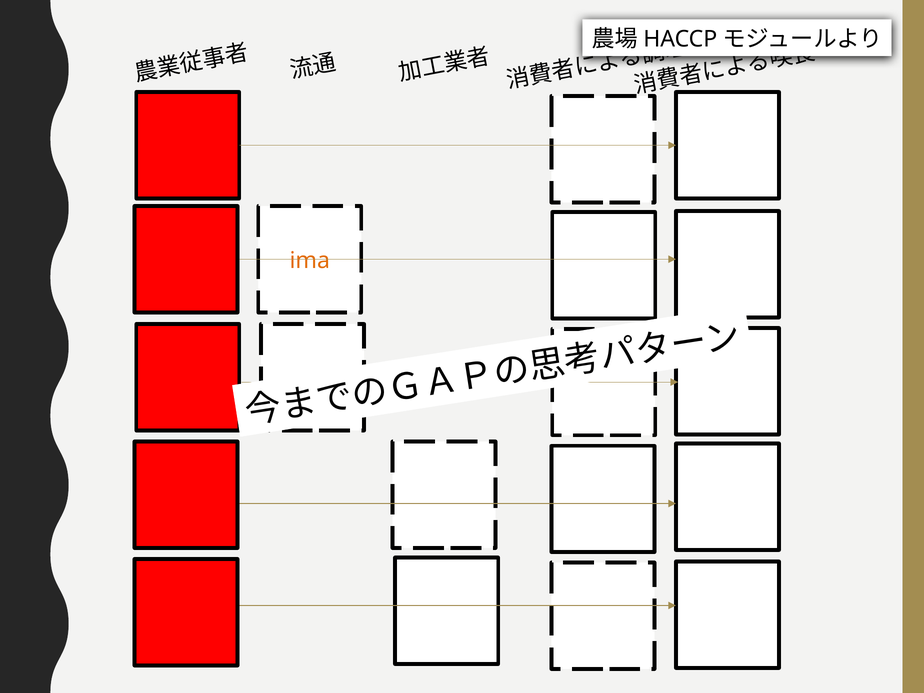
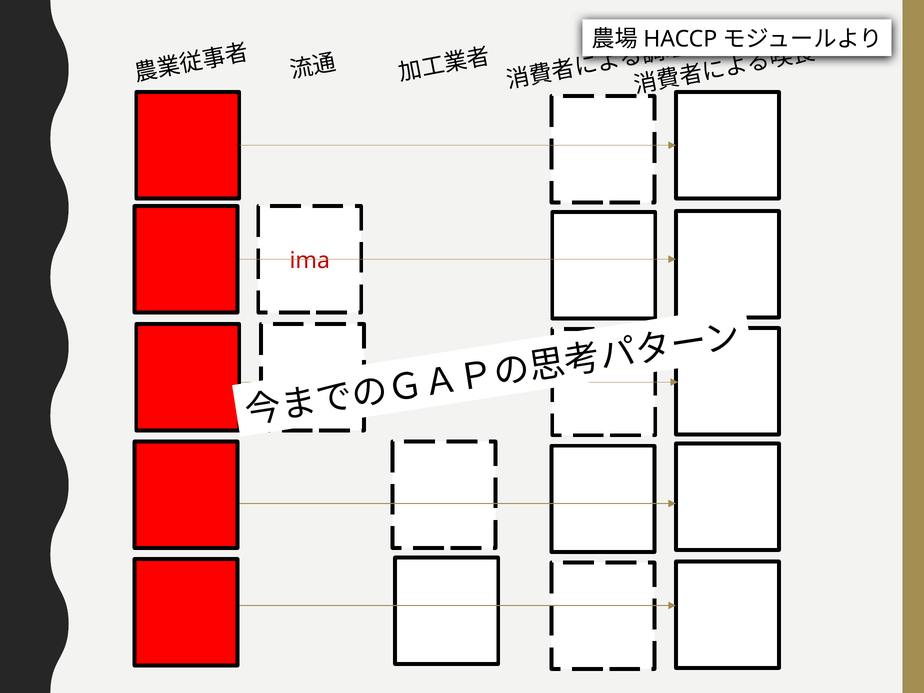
ima colour: orange -> red (310, 261)
